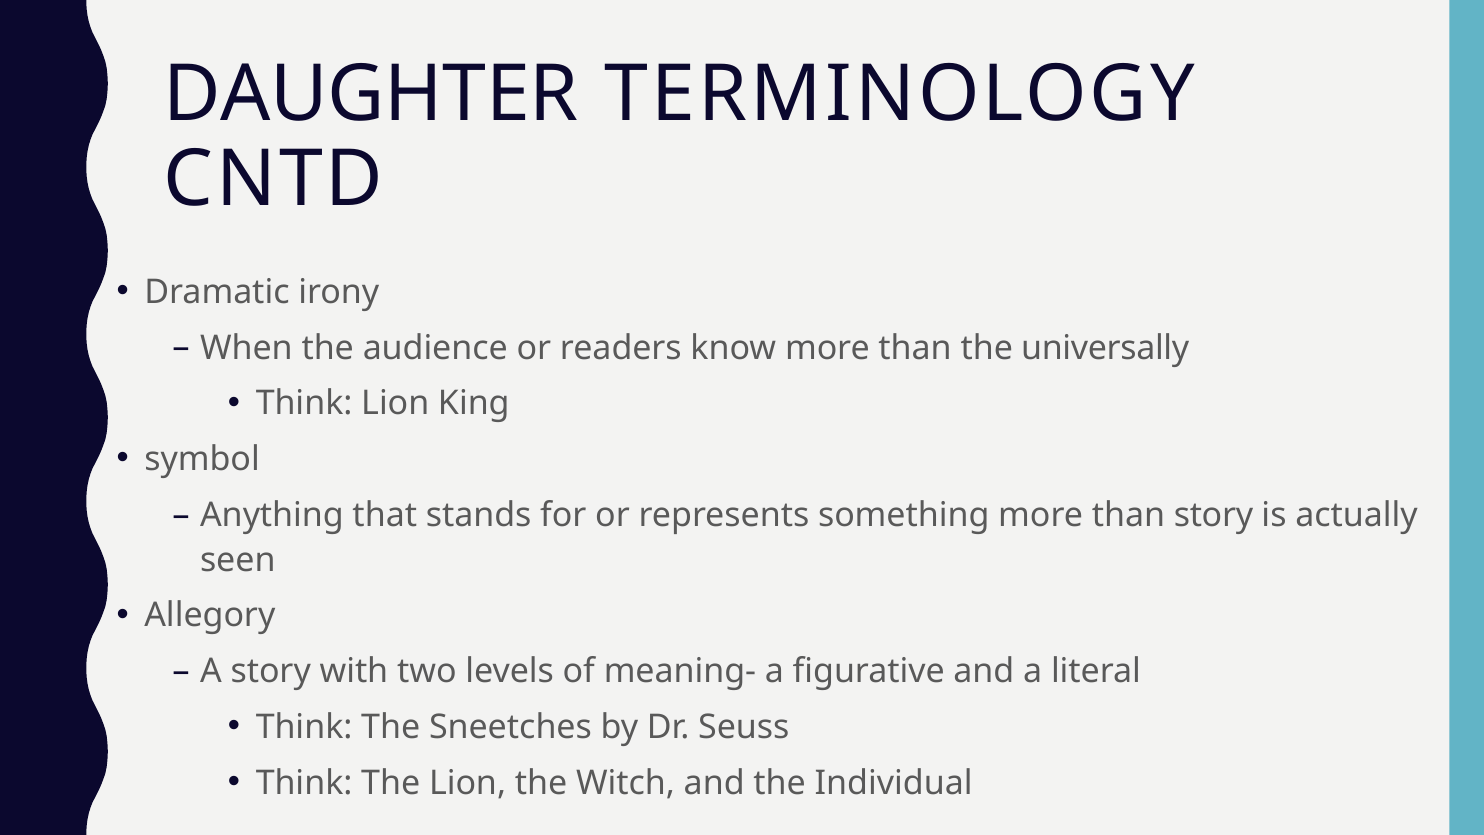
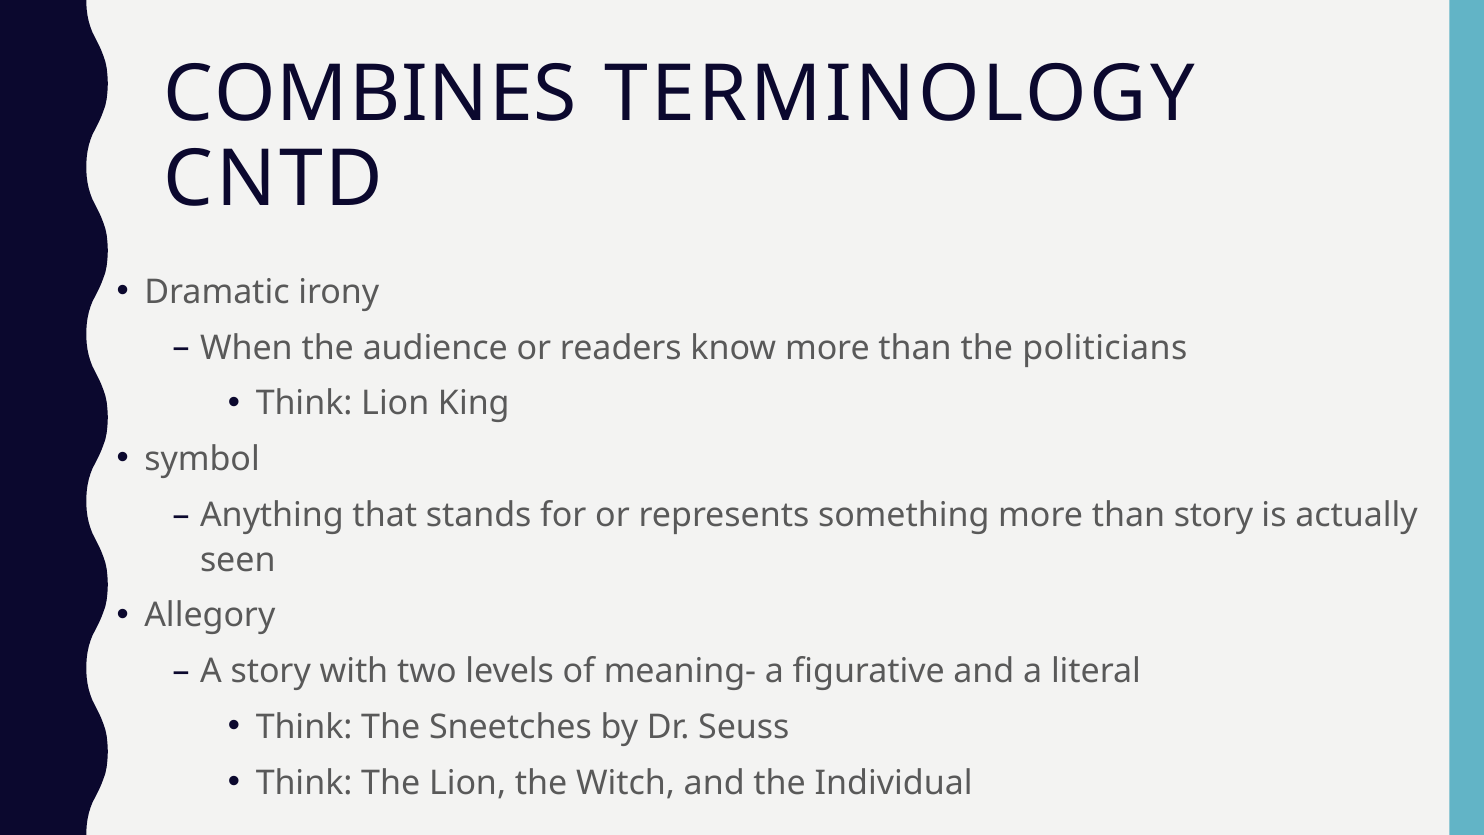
DAUGHTER: DAUGHTER -> COMBINES (370, 94)
universally: universally -> politicians (1105, 348)
